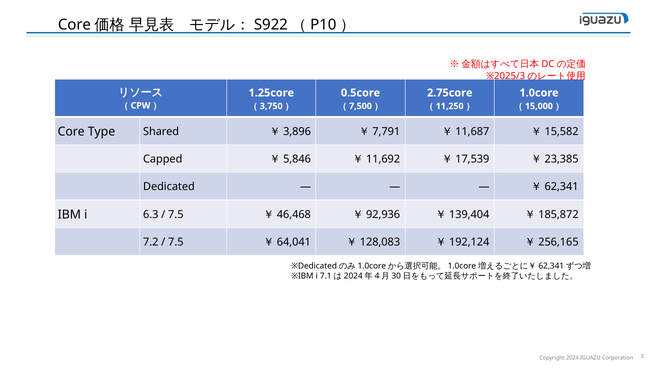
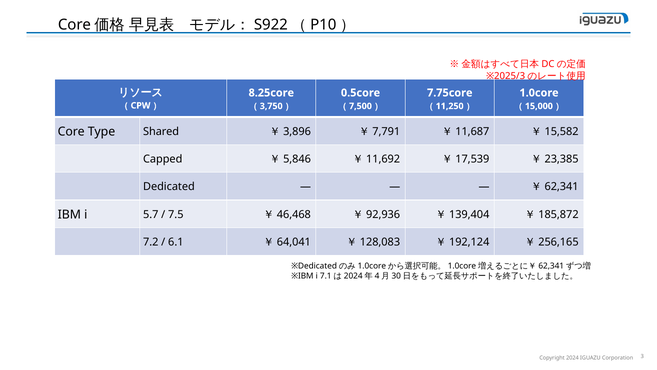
1.25core: 1.25core -> 8.25core (271, 93)
2.75core: 2.75core -> 7.75core (450, 93)
6.3: 6.3 -> 5.7 (151, 214)
7.5: 7.5 -> 6.1 (176, 242)
